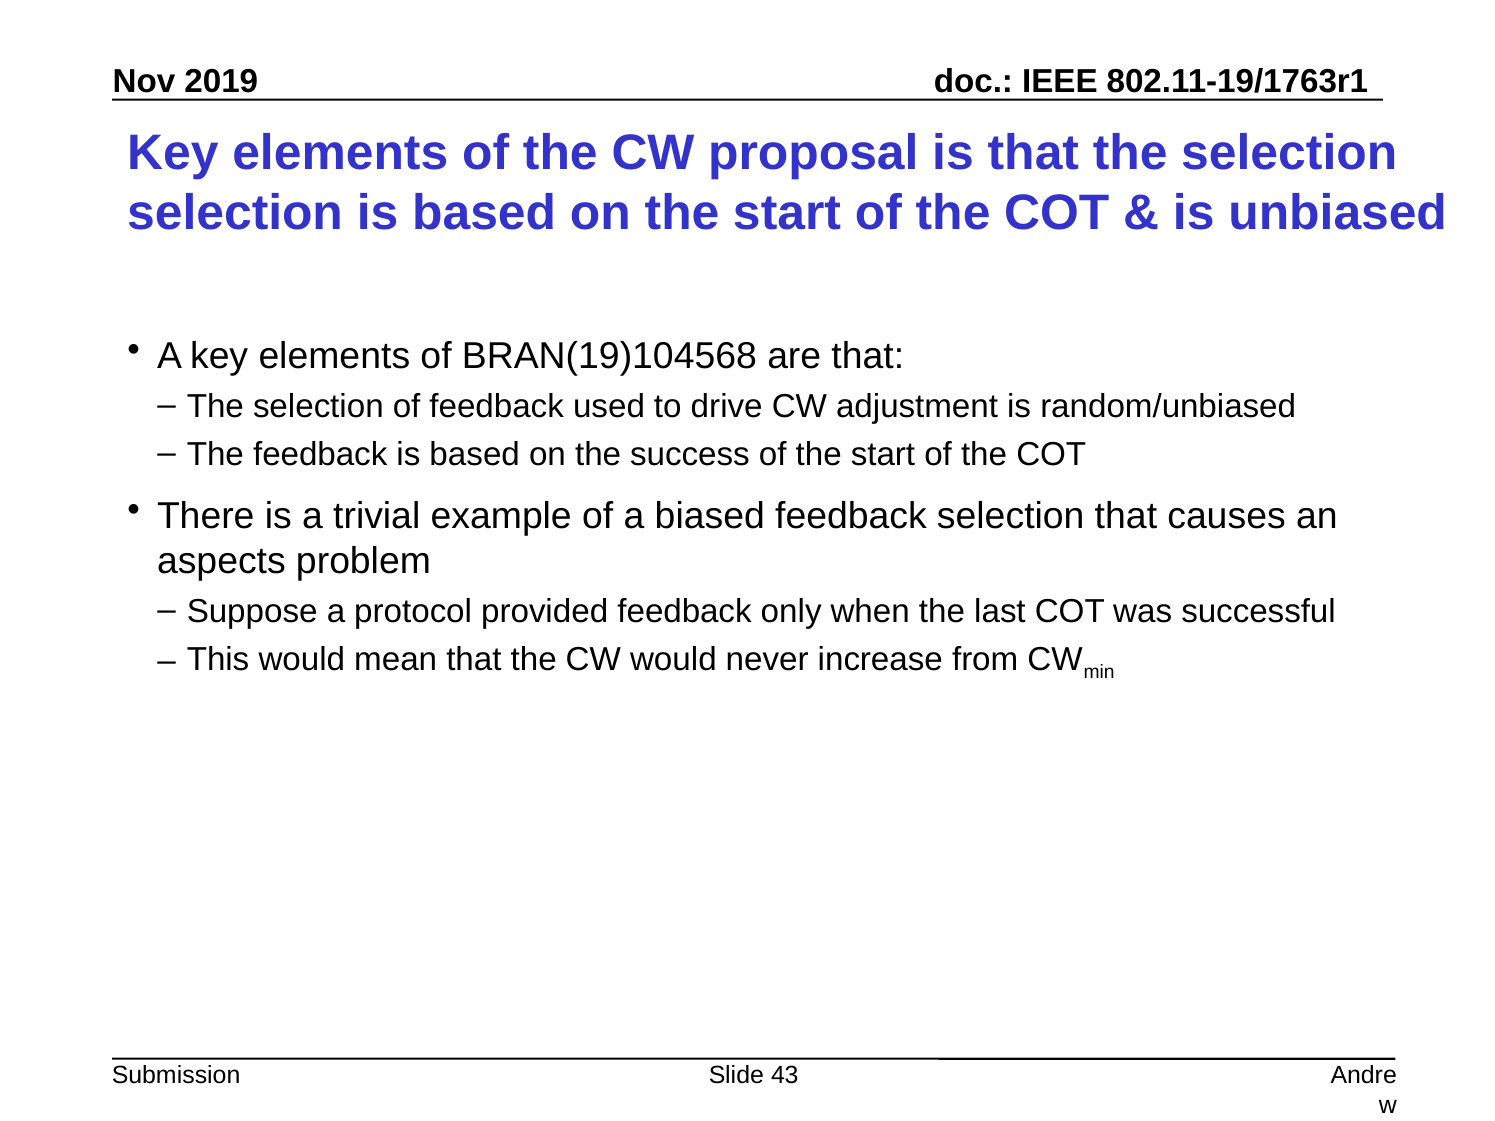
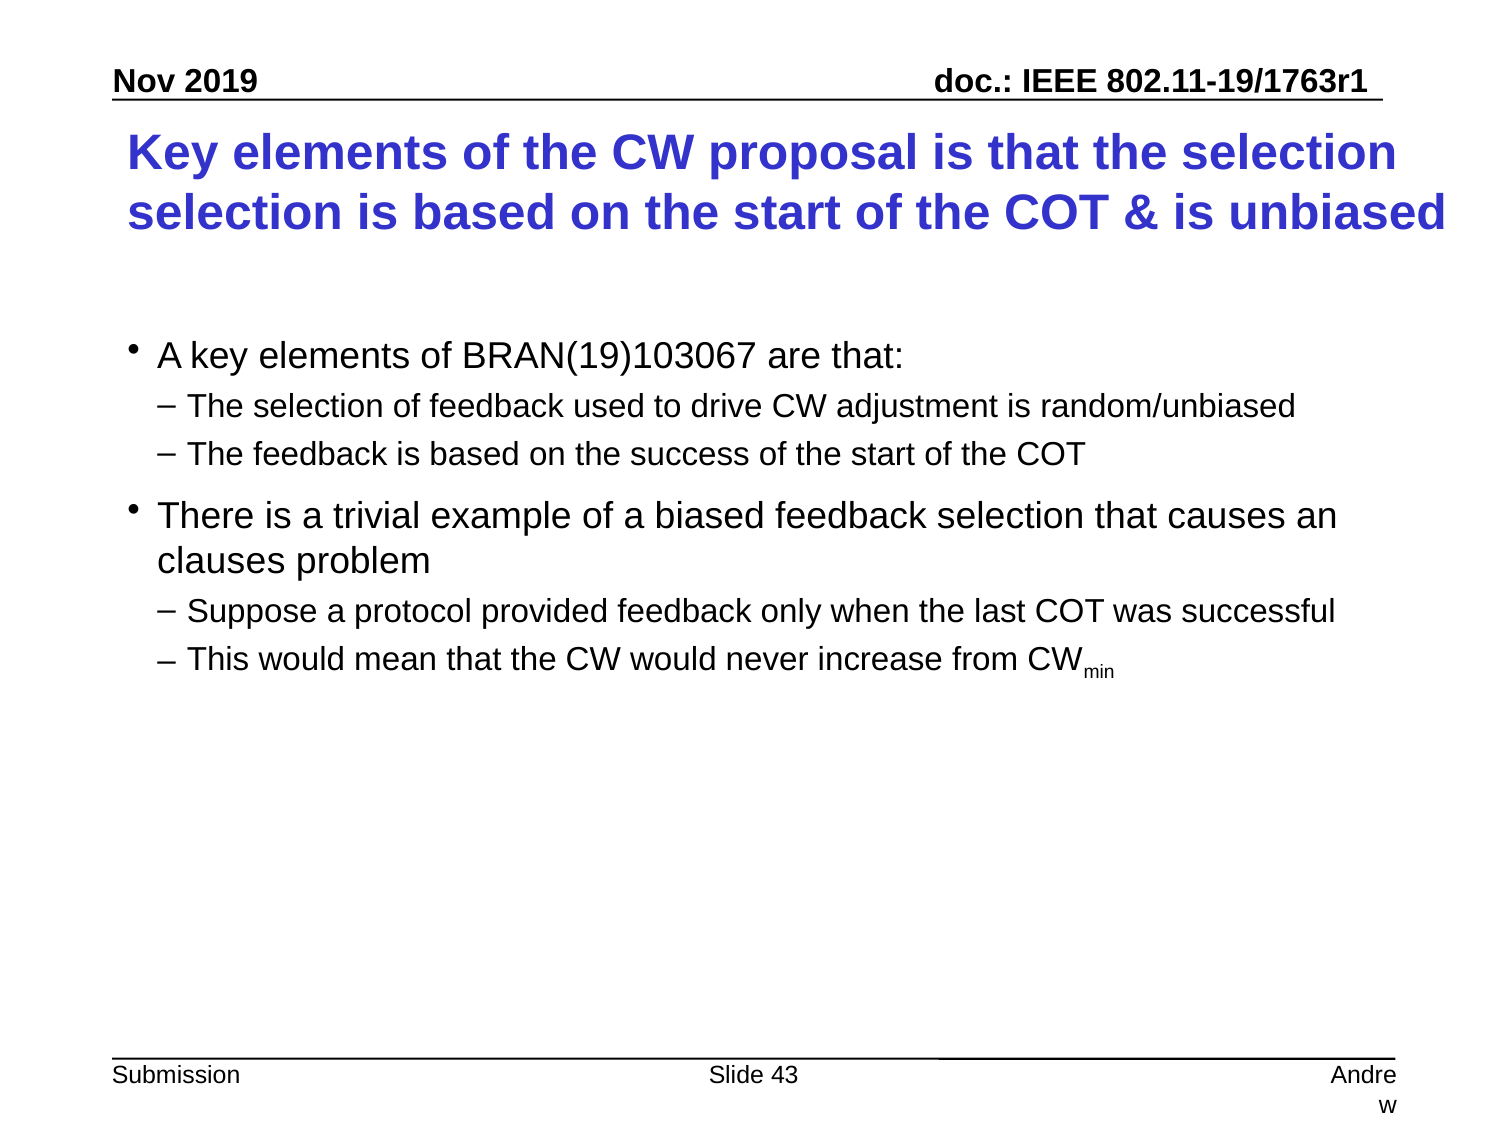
BRAN(19)104568: BRAN(19)104568 -> BRAN(19)103067 (609, 356)
aspects: aspects -> clauses (221, 561)
